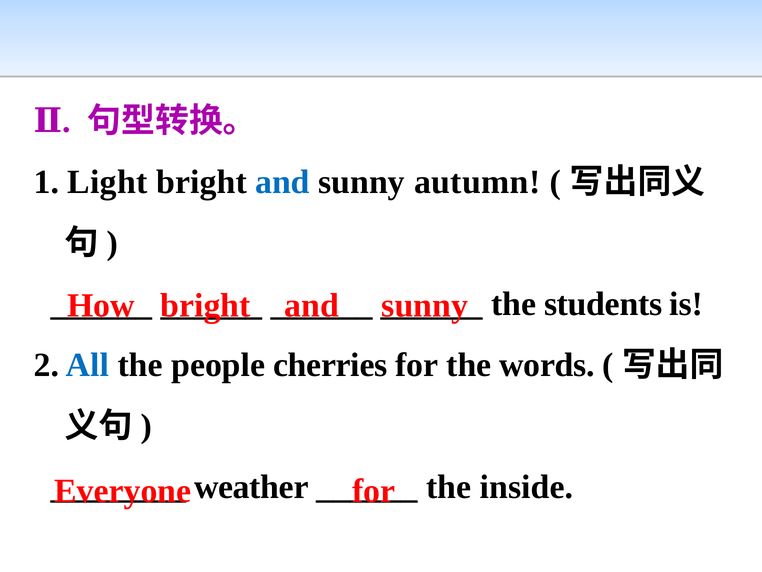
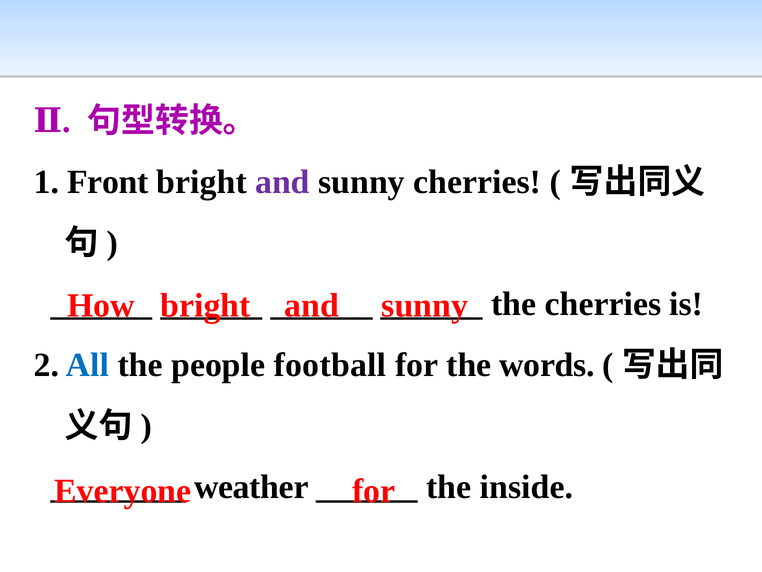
Light: Light -> Front (108, 182)
and colour: blue -> purple (283, 182)
sunny autumn: autumn -> cherries (477, 182)
the students: students -> cherries (603, 304)
cherries: cherries -> football (330, 365)
